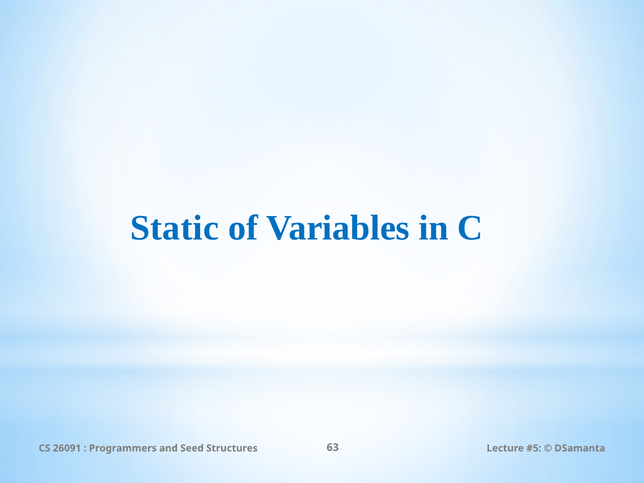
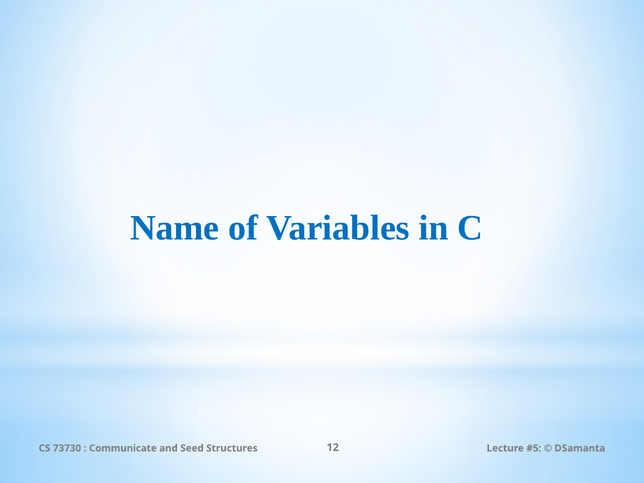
Static: Static -> Name (175, 228)
26091: 26091 -> 73730 (67, 448)
Programmers: Programmers -> Communicate (123, 448)
63: 63 -> 12 (333, 447)
